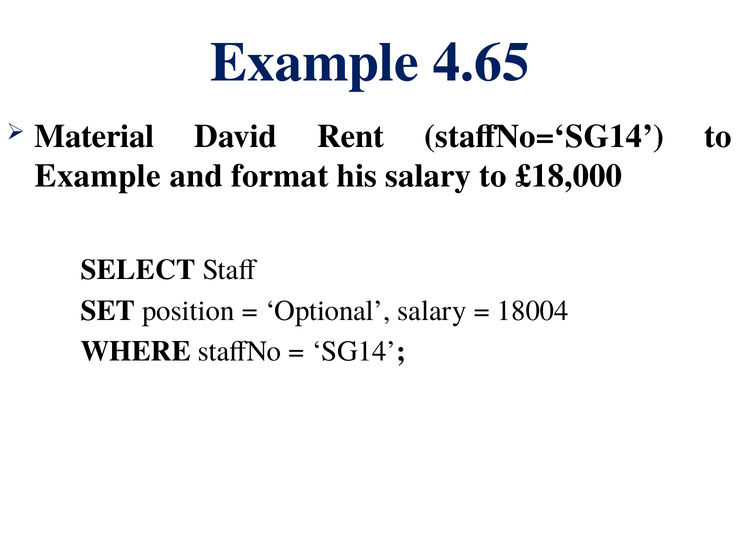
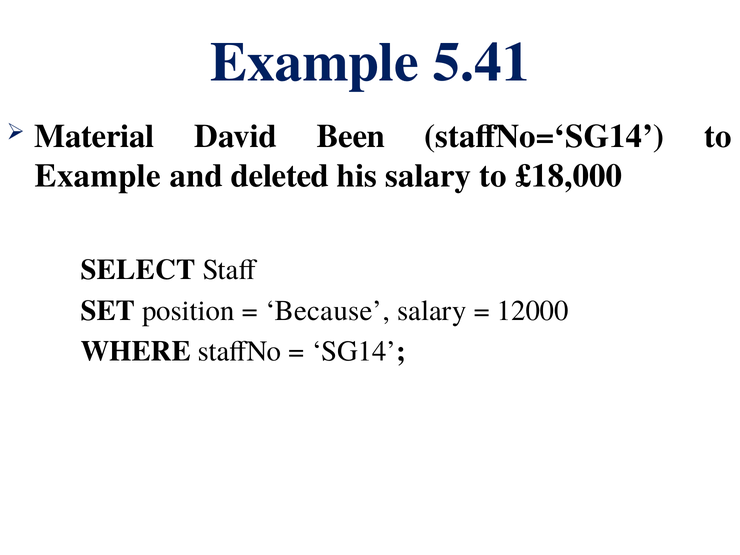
4.65: 4.65 -> 5.41 (481, 62)
Rent: Rent -> Been (351, 137)
format: format -> deleted (280, 176)
Optional: Optional -> Because (327, 311)
18004: 18004 -> 12000 (533, 311)
